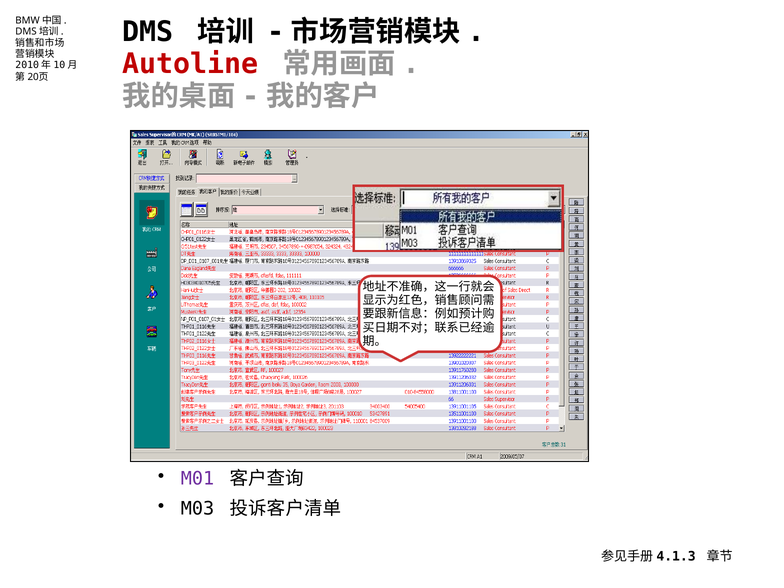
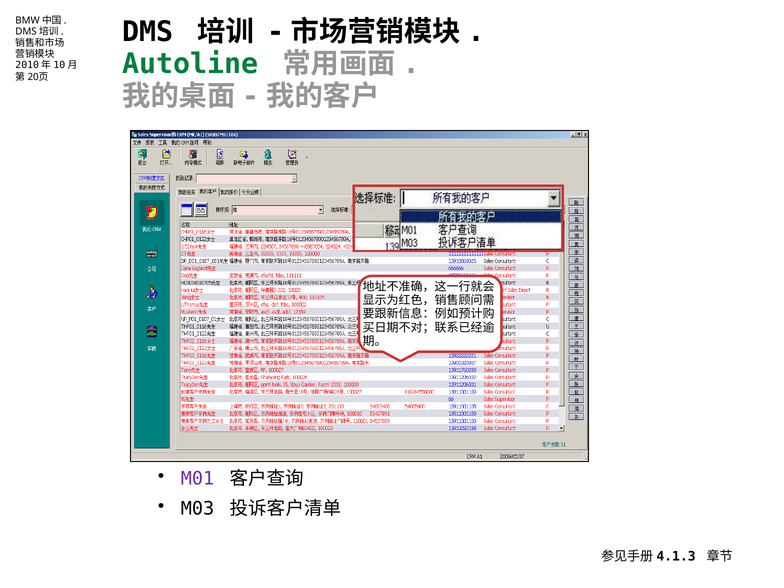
Autoline colour: red -> green (190, 64)
